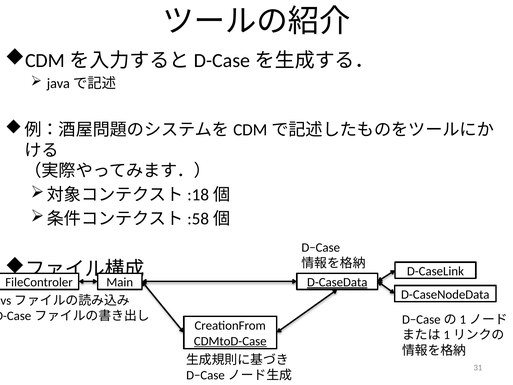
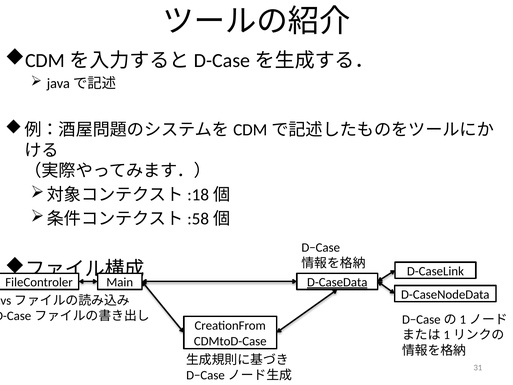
CDMtoD-Case underline: present -> none (230, 341)
